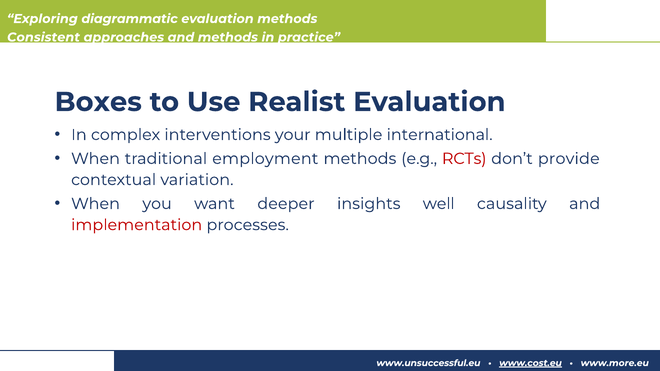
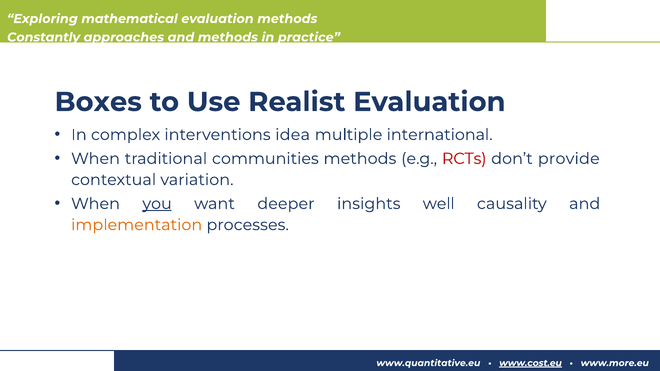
diagrammatic: diagrammatic -> mathematical (130, 19)
Consistent: Consistent -> Constantly (44, 37)
your: your -> idea (293, 135)
employment: employment -> communities (265, 159)
you underline: none -> present (157, 204)
implementation colour: red -> orange (137, 225)
www.unsuccessful.eu: www.unsuccessful.eu -> www.quantitative.eu (428, 363)
